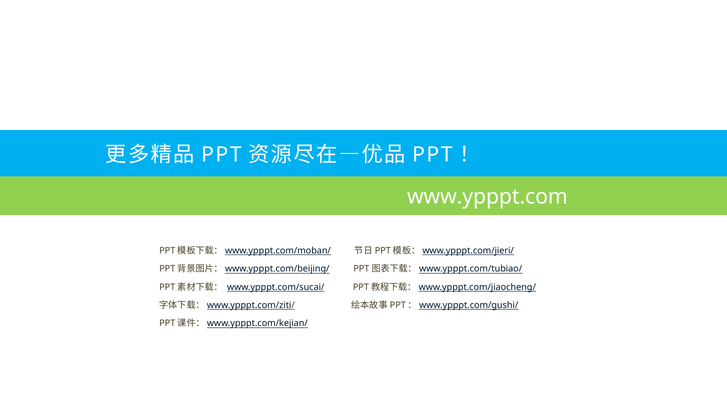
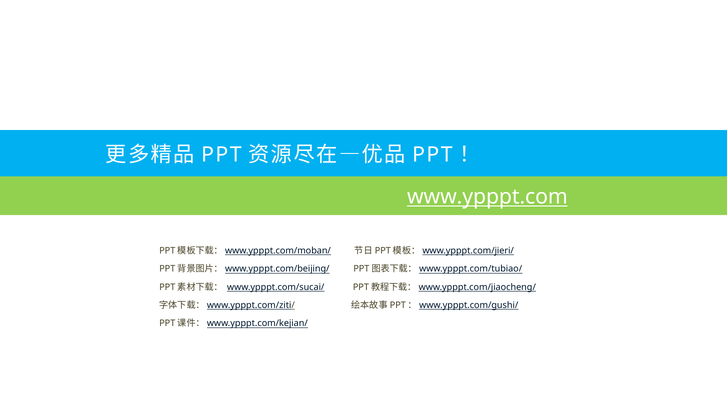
www.ypppt.com underline: none -> present (487, 197)
